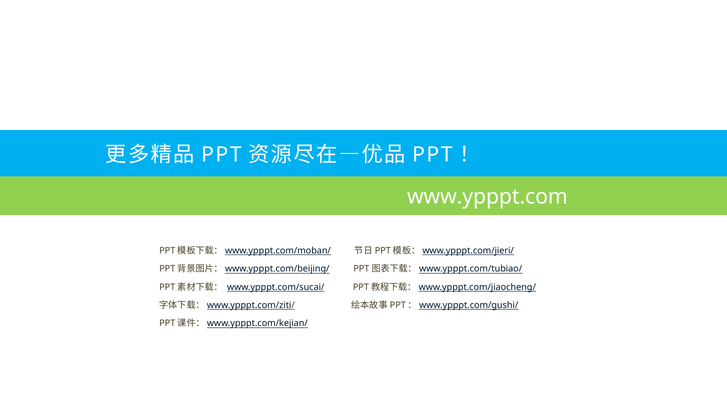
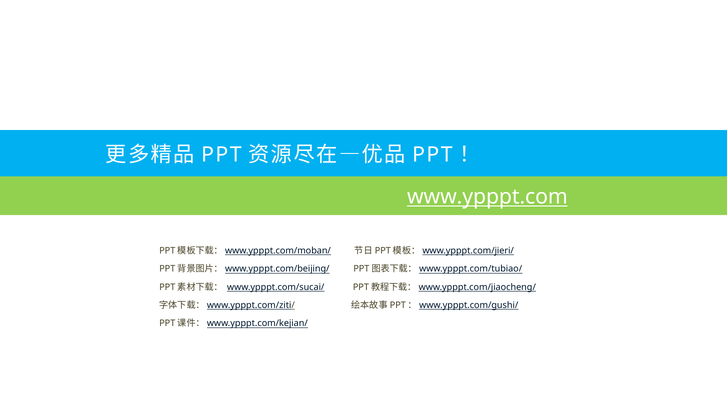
www.ypppt.com underline: none -> present (487, 197)
